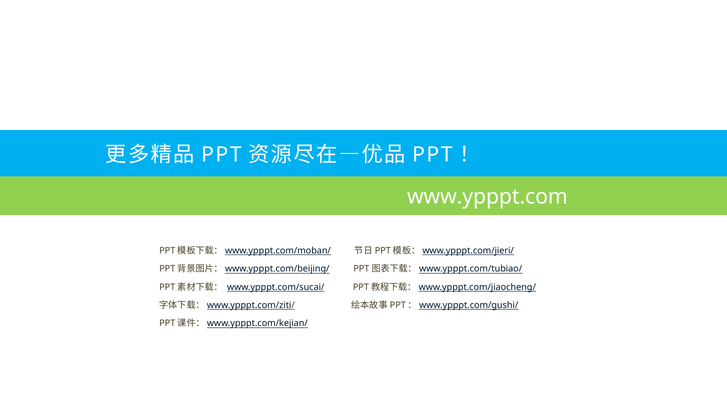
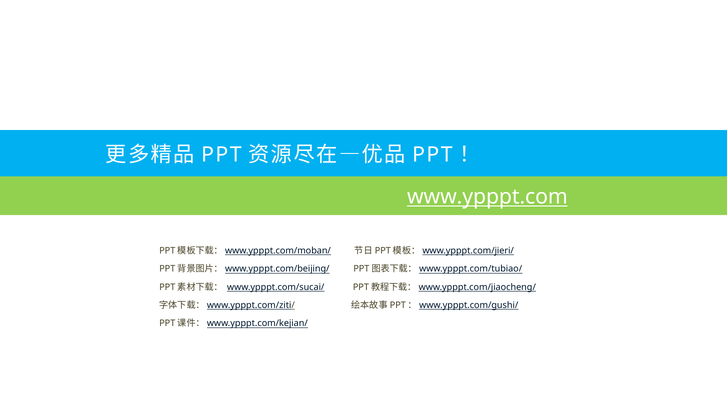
www.ypppt.com underline: none -> present (487, 197)
